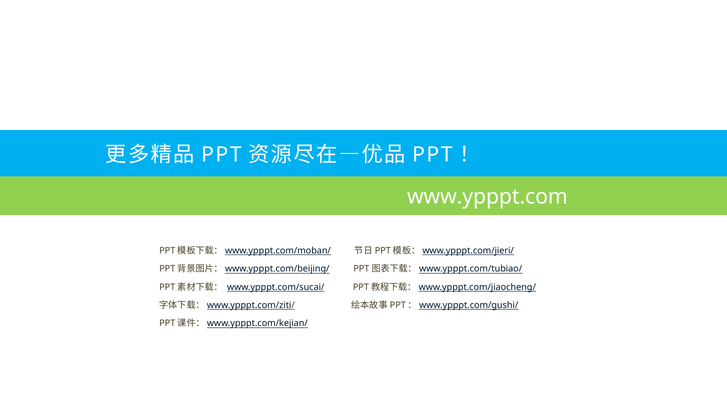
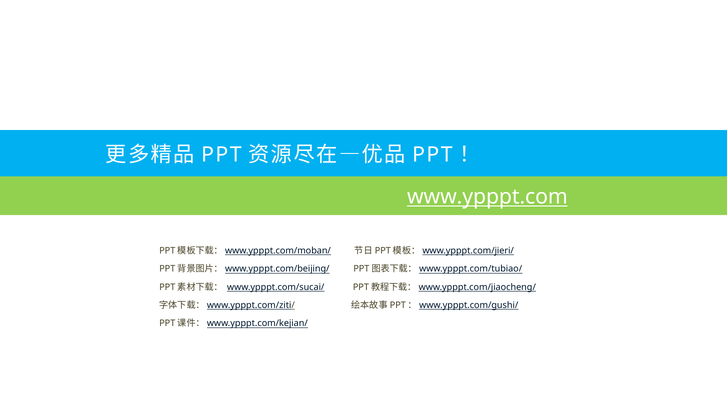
www.ypppt.com underline: none -> present (487, 197)
